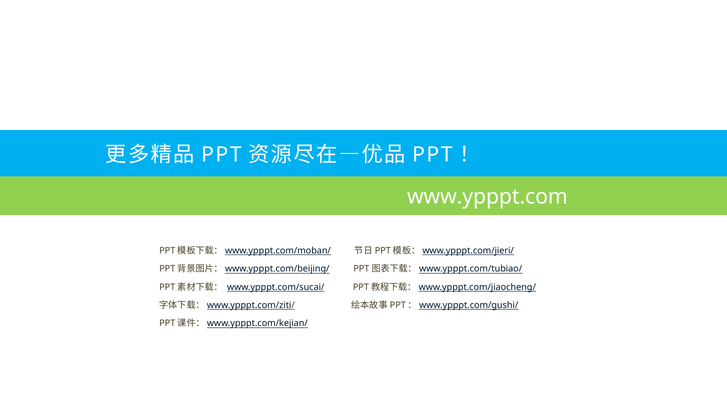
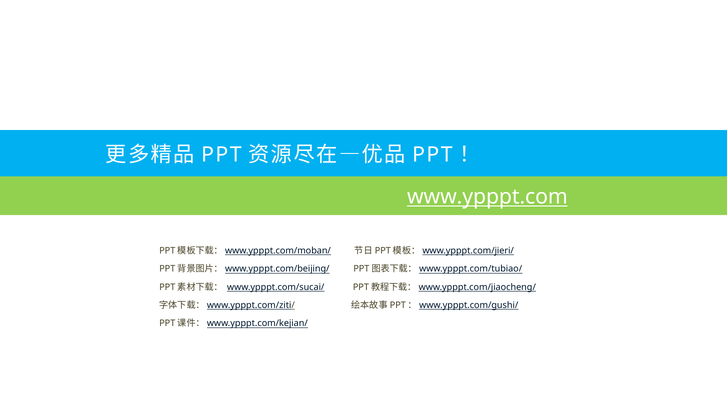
www.ypppt.com underline: none -> present (487, 197)
